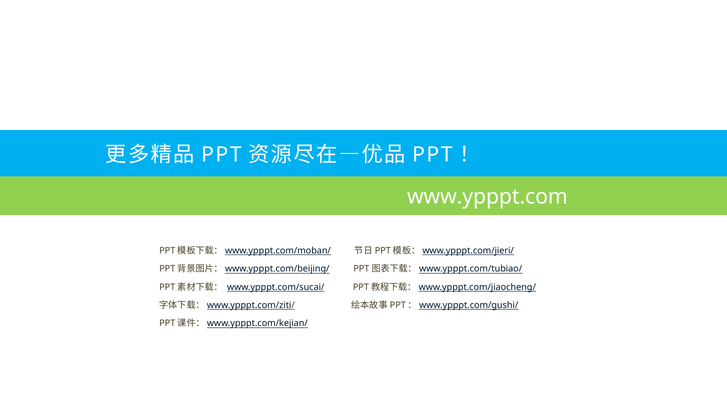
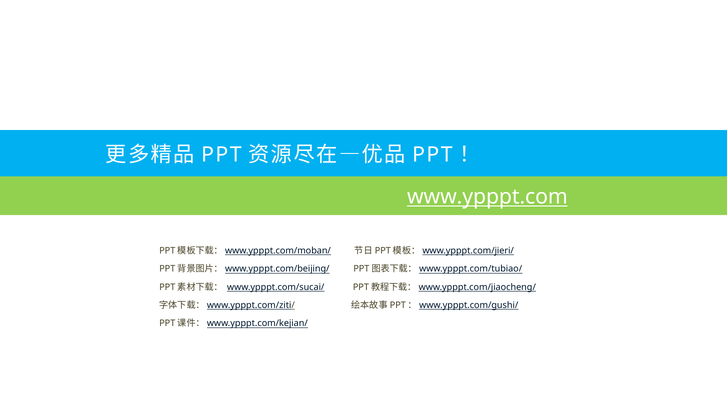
www.ypppt.com underline: none -> present (487, 197)
